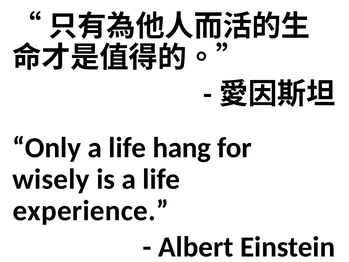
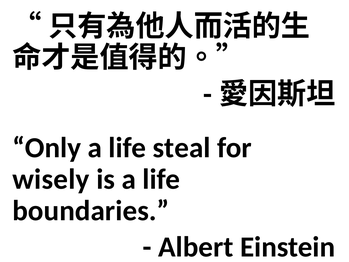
hang: hang -> steal (182, 148)
experience: experience -> boundaries (91, 211)
